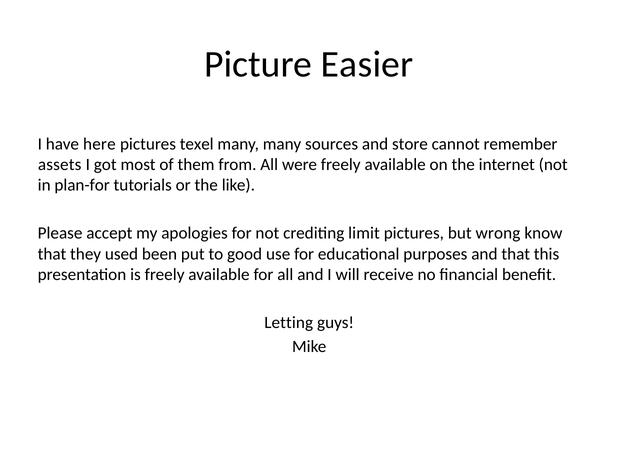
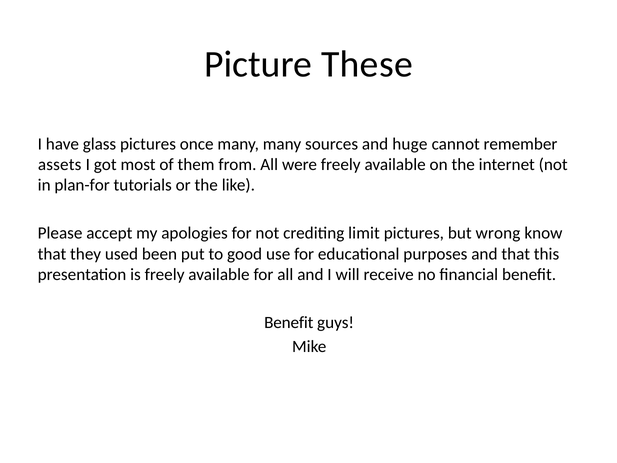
Easier: Easier -> These (367, 64)
here: here -> glass (100, 144)
texel: texel -> once (197, 144)
store: store -> huge (410, 144)
Letting: Letting -> Benefit (289, 322)
